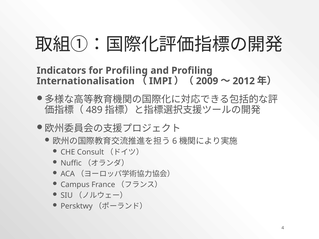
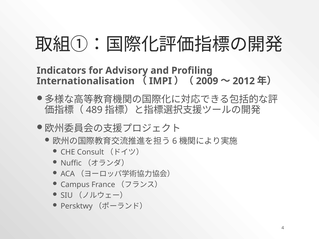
for Profiling: Profiling -> Advisory (127, 71)
